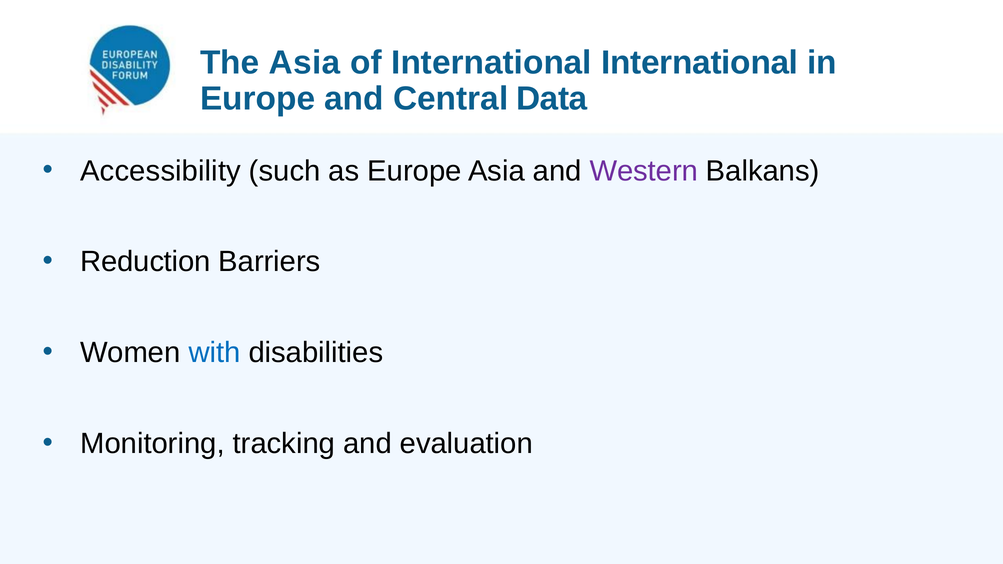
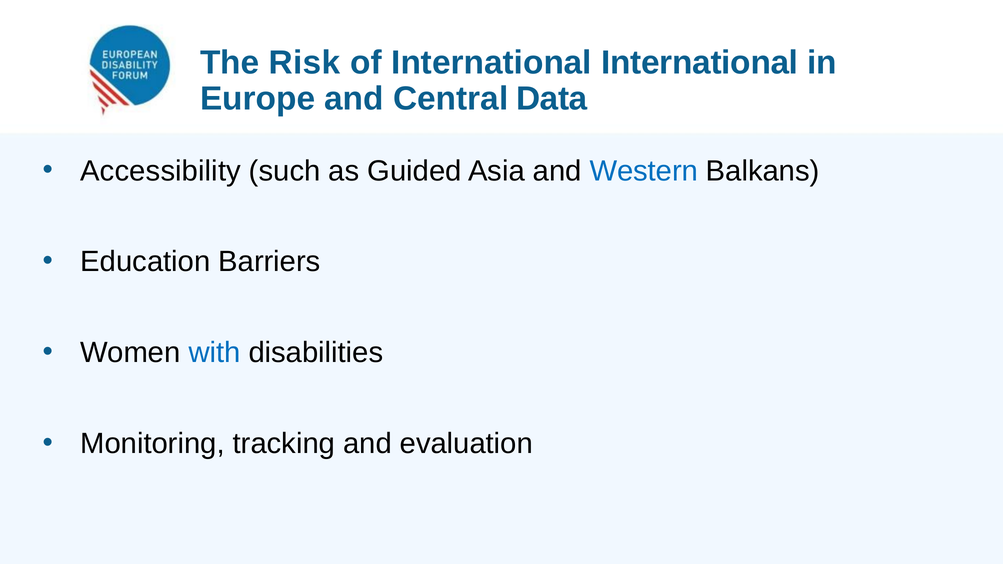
The Asia: Asia -> Risk (305, 63)
as Europe: Europe -> Guided (414, 171)
Western colour: purple -> blue (644, 171)
Reduction: Reduction -> Education (145, 262)
